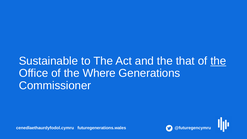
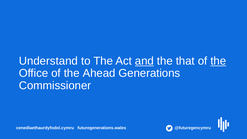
Sustainable: Sustainable -> Understand (48, 61)
and underline: none -> present (144, 61)
Where: Where -> Ahead (99, 73)
